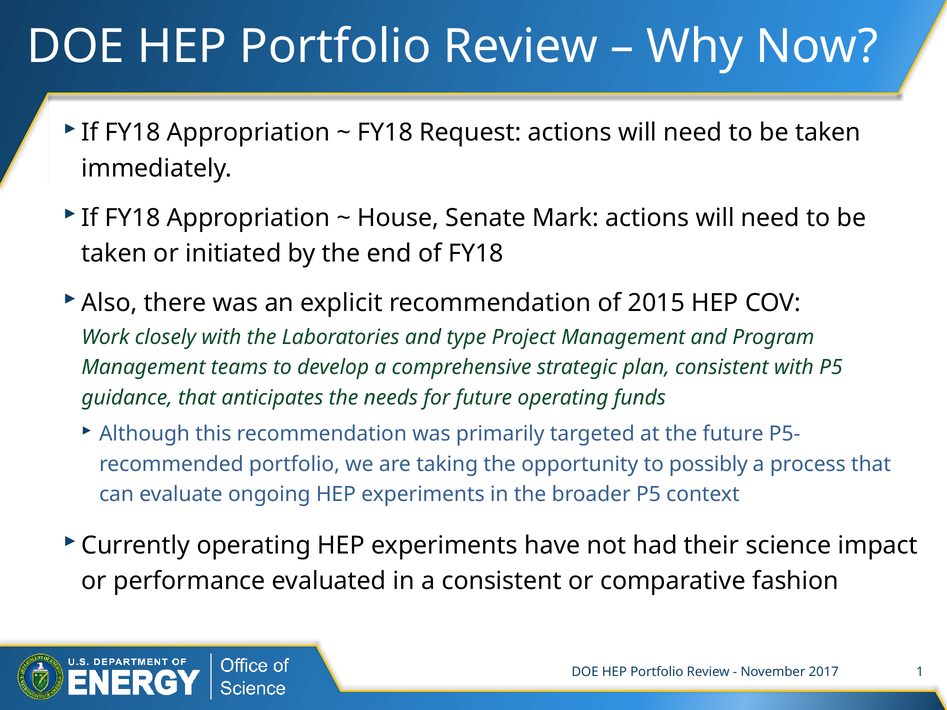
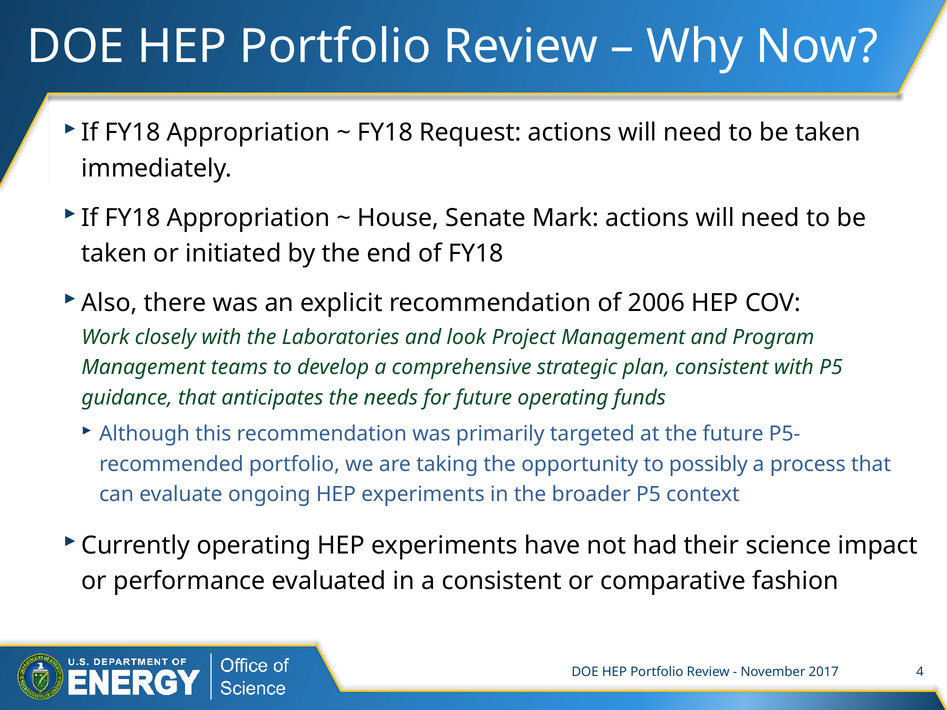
2015: 2015 -> 2006 (656, 303)
type: type -> look (466, 337)
1: 1 -> 4 (920, 672)
